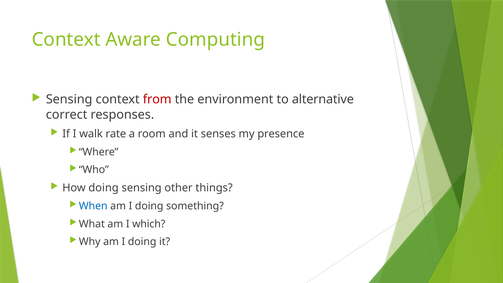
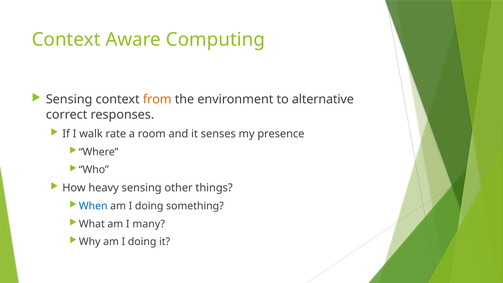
from colour: red -> orange (157, 99)
How doing: doing -> heavy (104, 188)
which: which -> many (149, 224)
